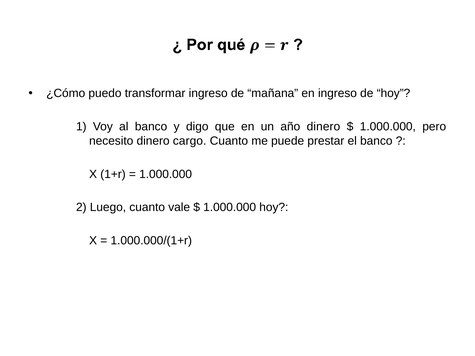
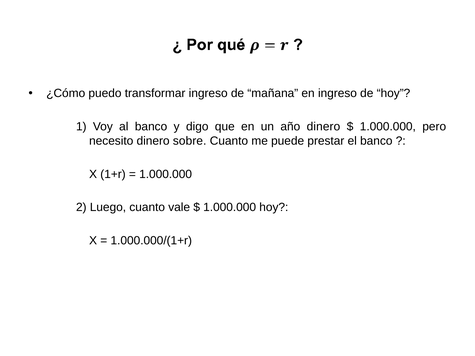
cargo: cargo -> sobre (190, 141)
